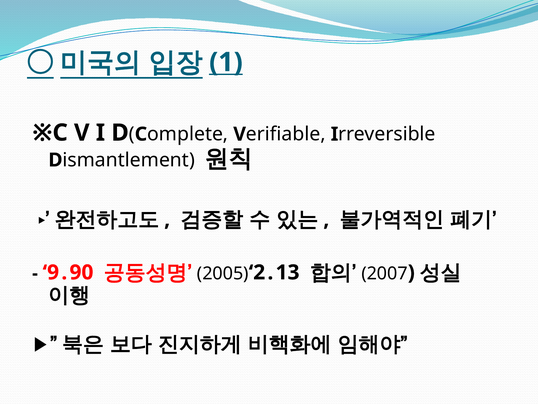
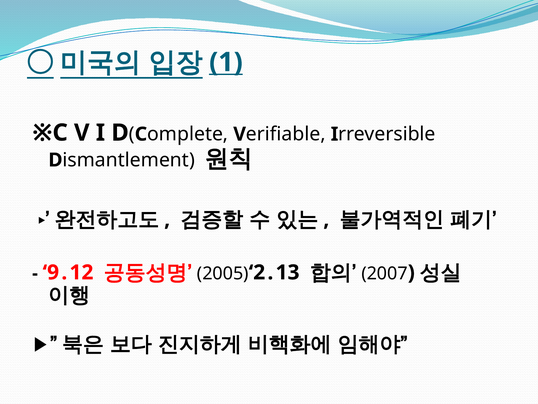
9․90: 9․90 -> 9․12 (68, 272)
